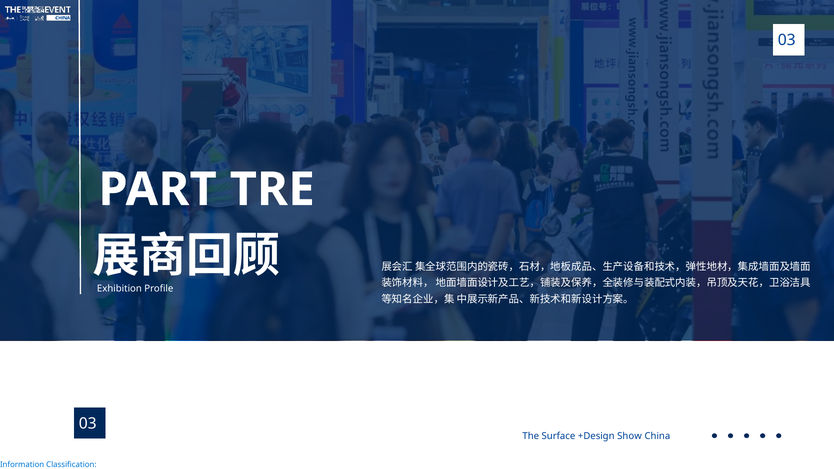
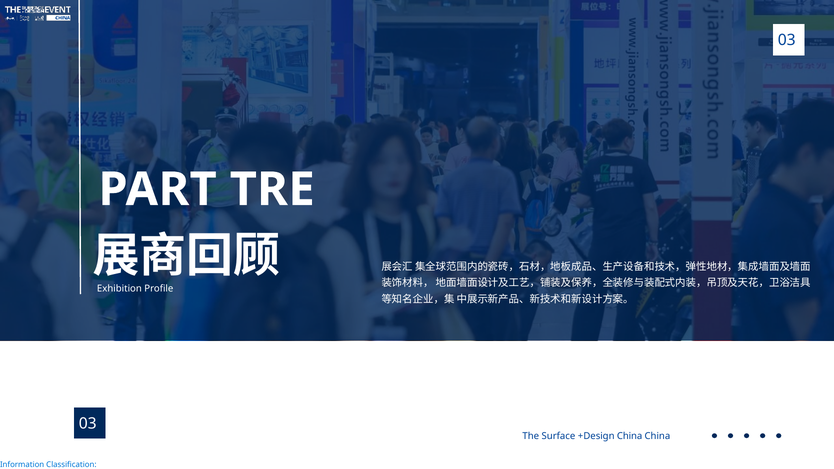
+Design Show: Show -> China (630, 436)
